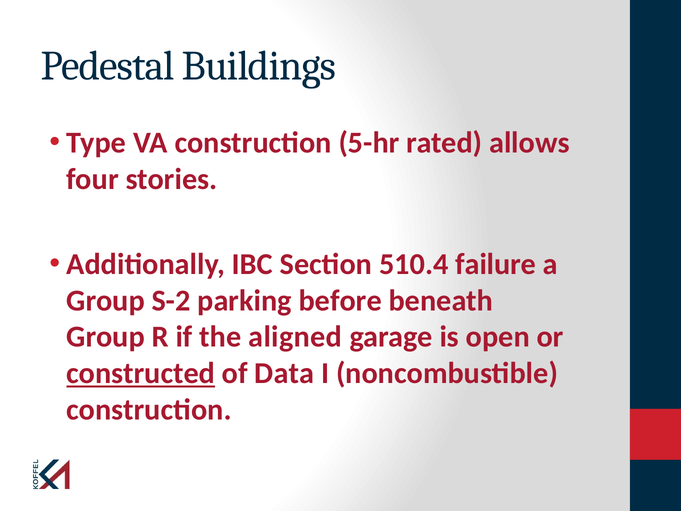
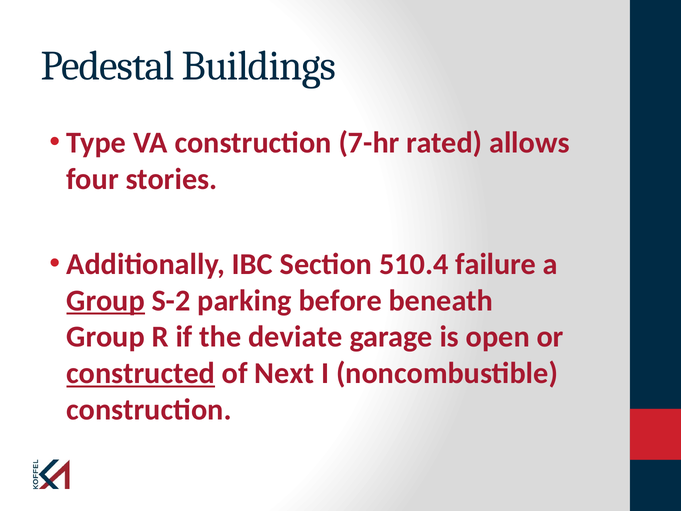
5-hr: 5-hr -> 7-hr (369, 143)
Group underline: none -> present (106, 300)
aligned: aligned -> deviate (295, 337)
Data: Data -> Next (284, 373)
